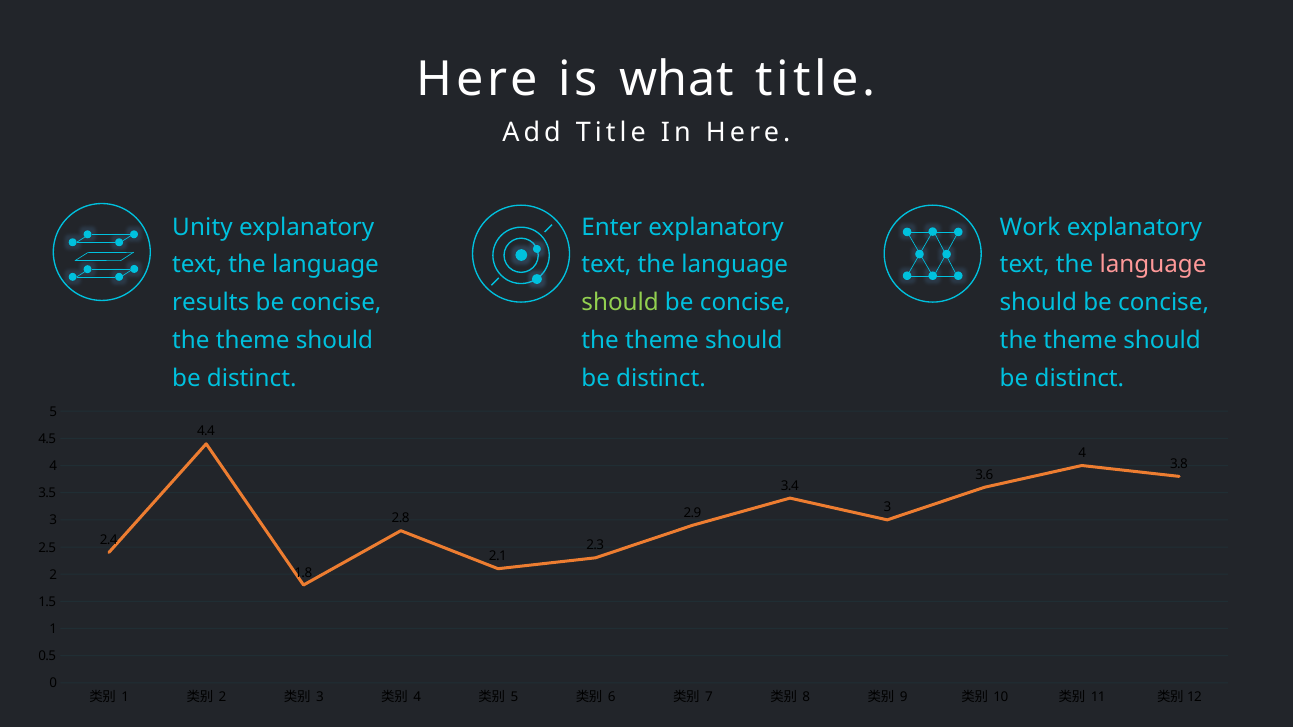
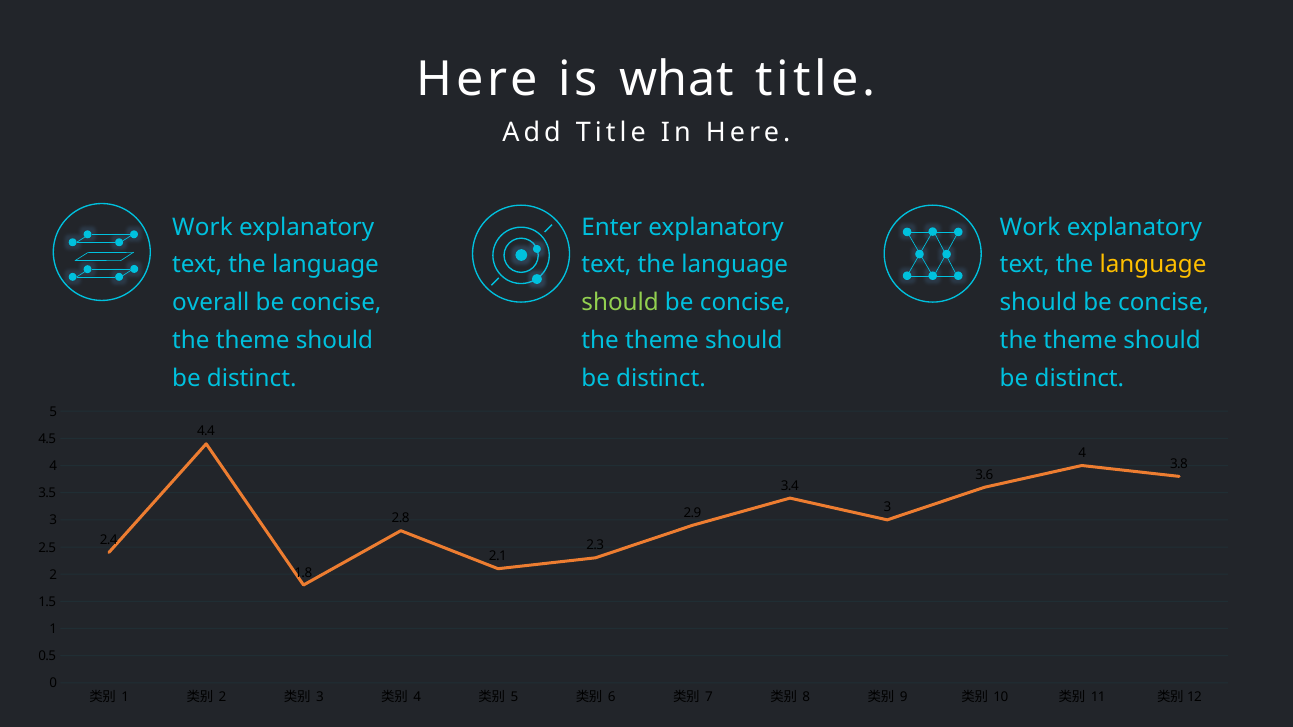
Unity: Unity -> Work (202, 227)
language colour: pink -> yellow (1153, 265)
results: results -> overall (211, 303)
